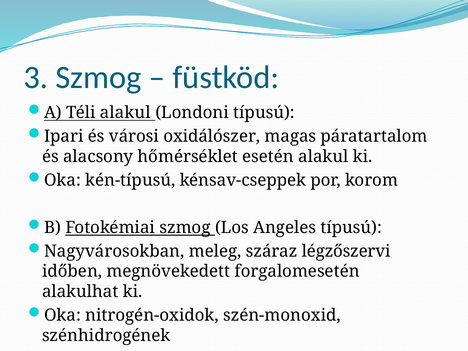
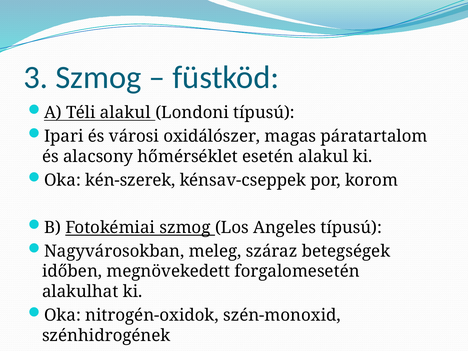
kén-típusú: kén-típusú -> kén-szerek (130, 180)
légzőszervi: légzőszervi -> betegségek (346, 251)
